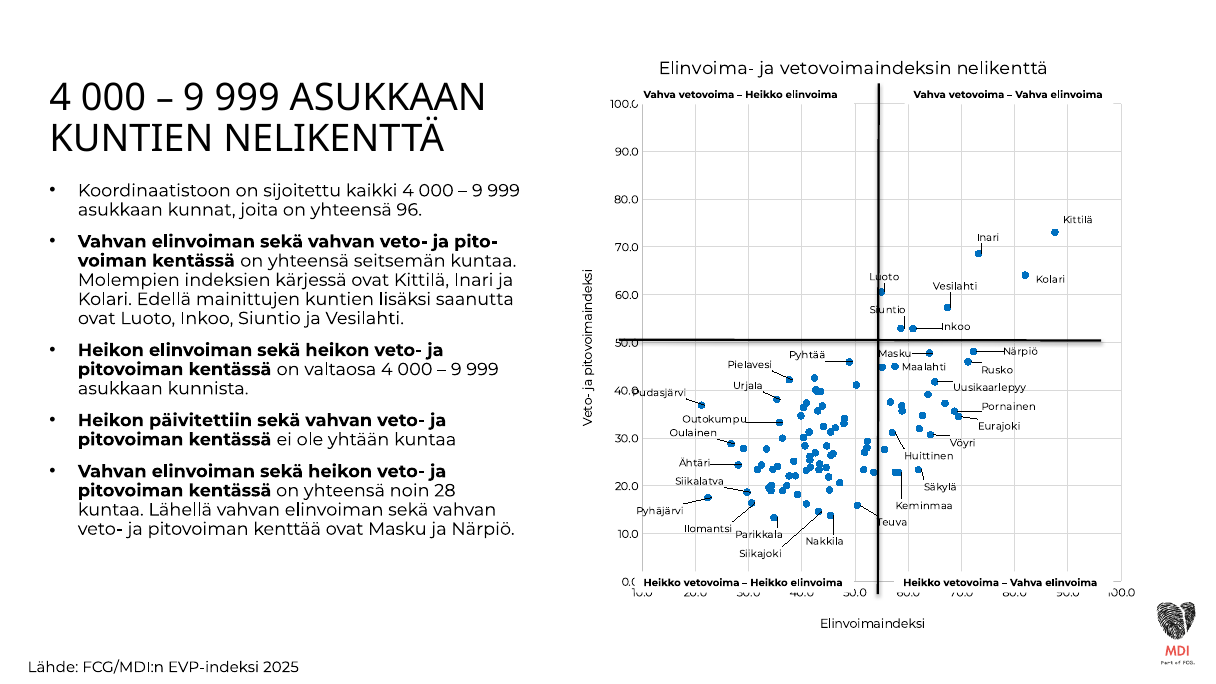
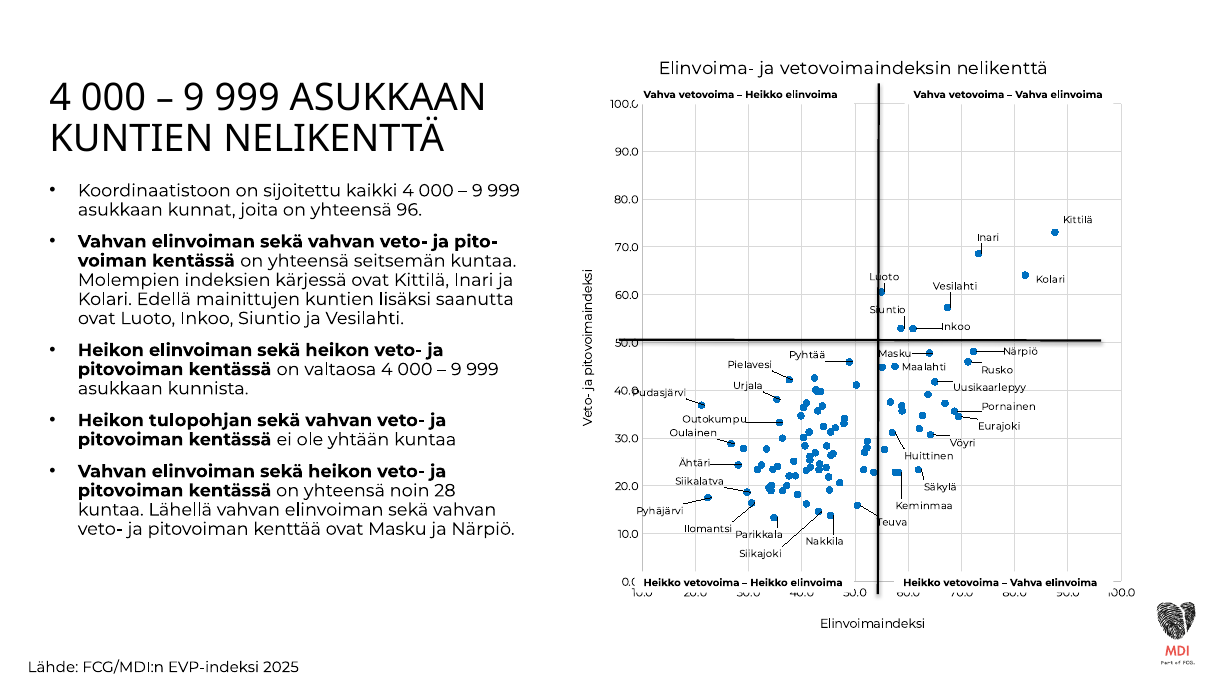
päivitettiin: päivitettiin -> tulopohjan (201, 420)
